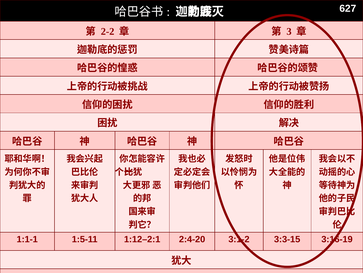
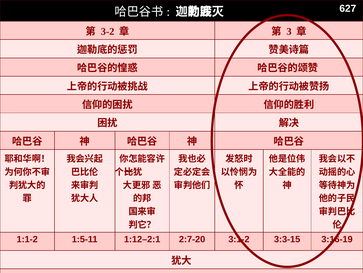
2-2: 2-2 -> 3-2 (108, 31)
1:1-1: 1:1-1 -> 1:1-2 (27, 239)
2:4-20: 2:4-20 -> 2:7-20 (192, 239)
